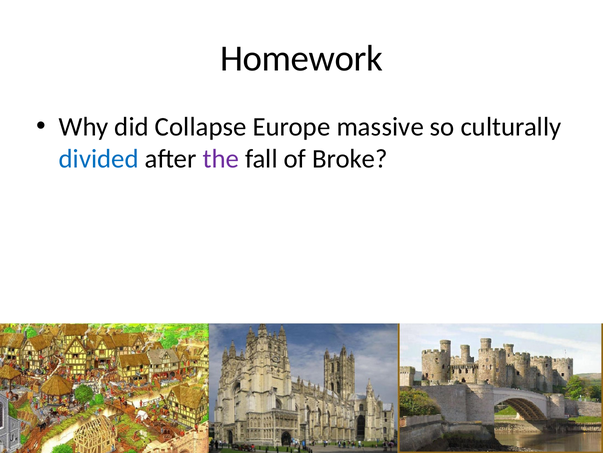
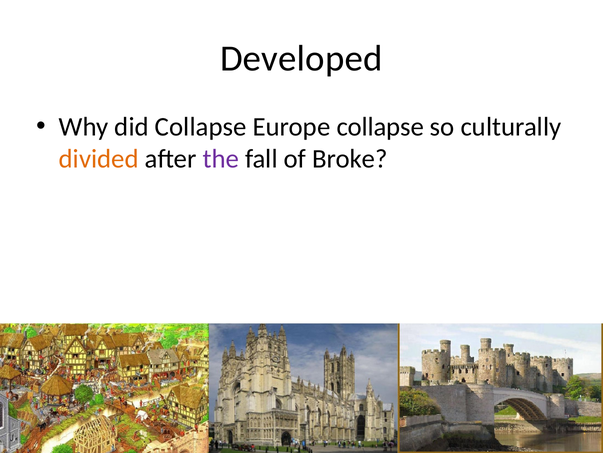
Homework: Homework -> Developed (301, 58)
Europe massive: massive -> collapse (380, 126)
divided colour: blue -> orange (99, 159)
